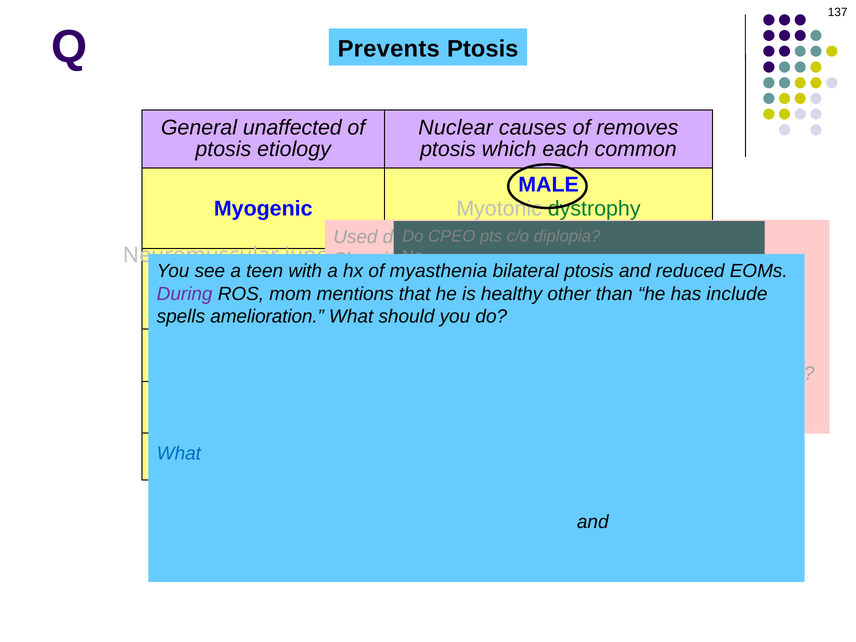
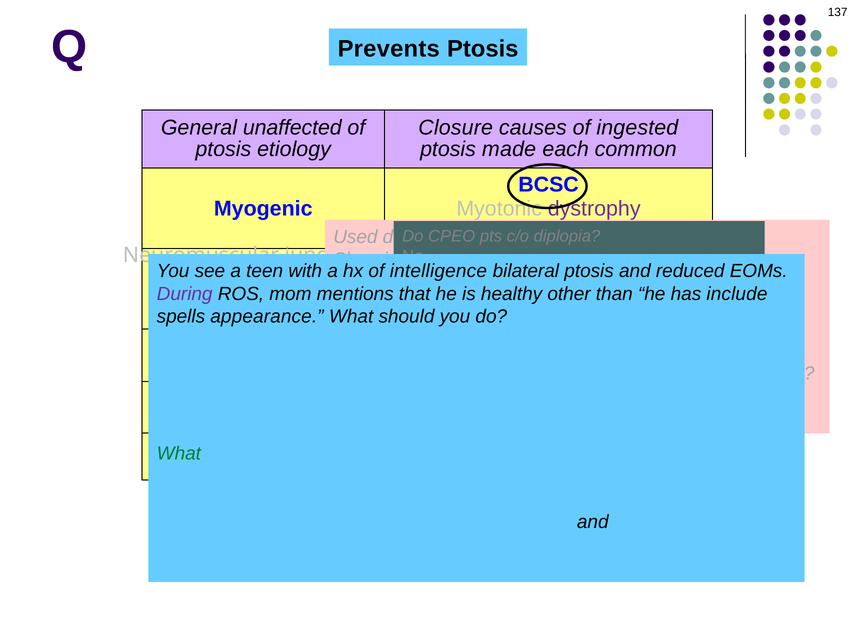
Nuclear: Nuclear -> Closure (456, 128)
removes: removes -> ingested (637, 128)
ptosis which: which -> made (509, 149)
MALE: MALE -> BCSC (549, 185)
dystrophy colour: green -> purple (594, 209)
myasthenia: myasthenia -> intelligence (438, 271)
amelioration: amelioration -> appearance (267, 317)
What colour: blue -> green (179, 454)
